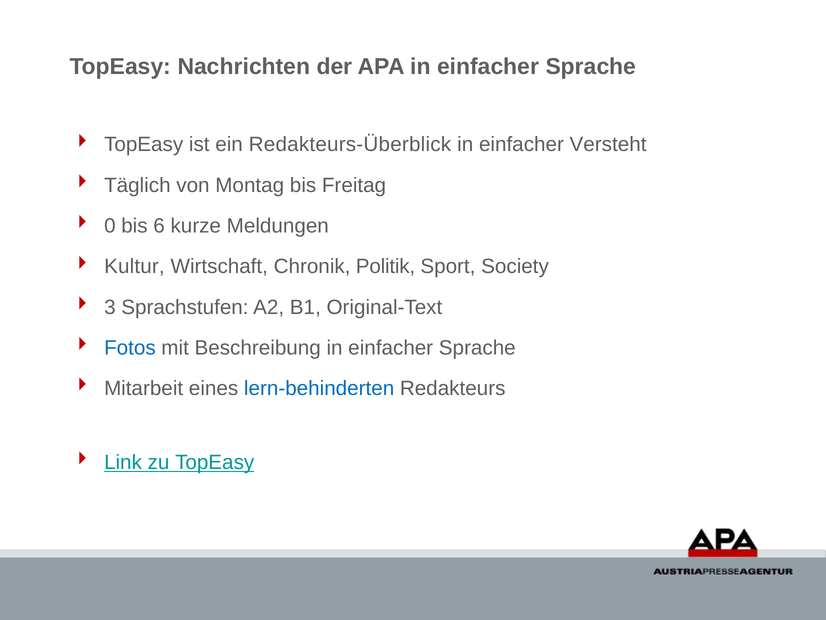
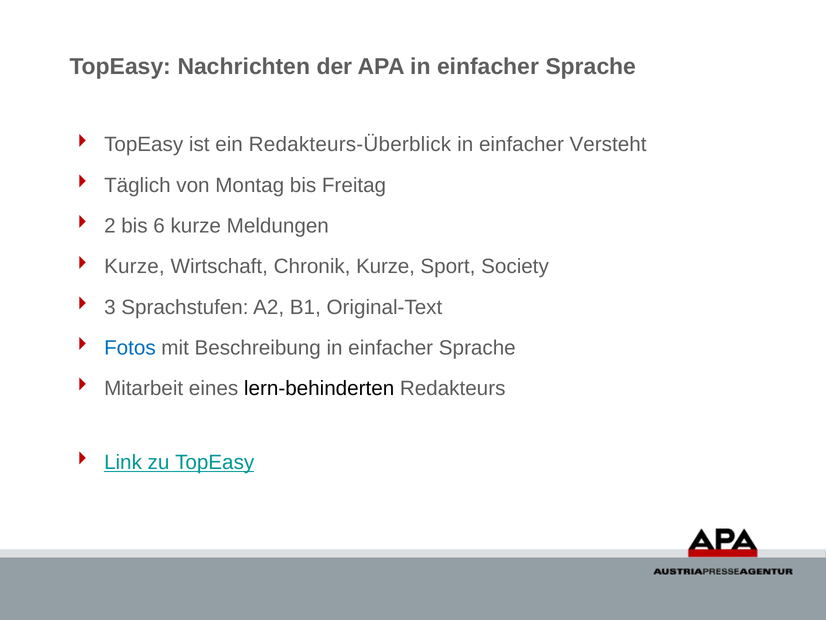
0: 0 -> 2 (110, 226)
Kultur: Kultur -> Kurze (134, 266)
Chronik Politik: Politik -> Kurze (386, 266)
lern-behinderten colour: blue -> black (319, 388)
